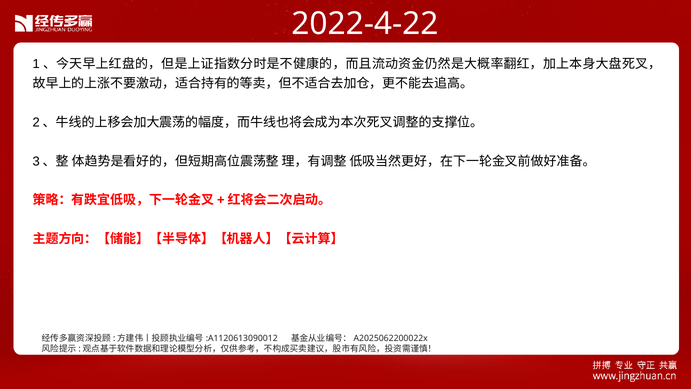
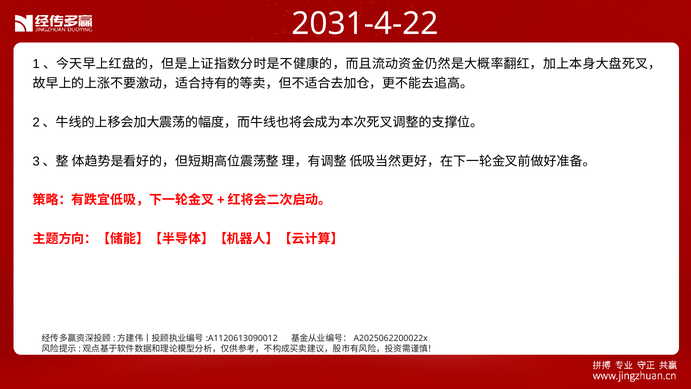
2022-4-22: 2022-4-22 -> 2031-4-22 (365, 24)
